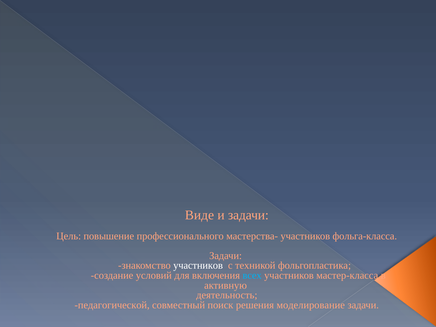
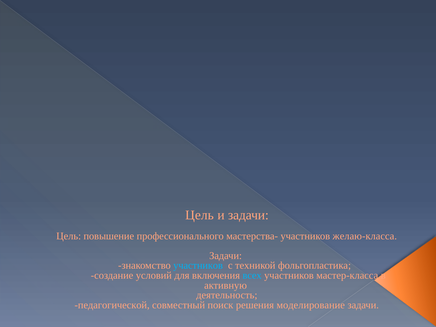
Виде: Виде -> Цель (199, 215)
фольга-класса: фольга-класса -> желаю-класса (365, 236)
участников colour: white -> light blue (198, 266)
